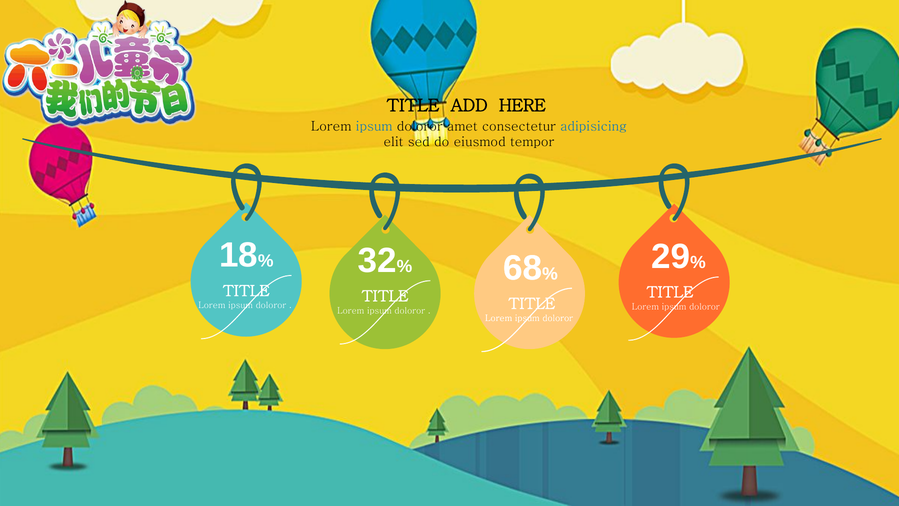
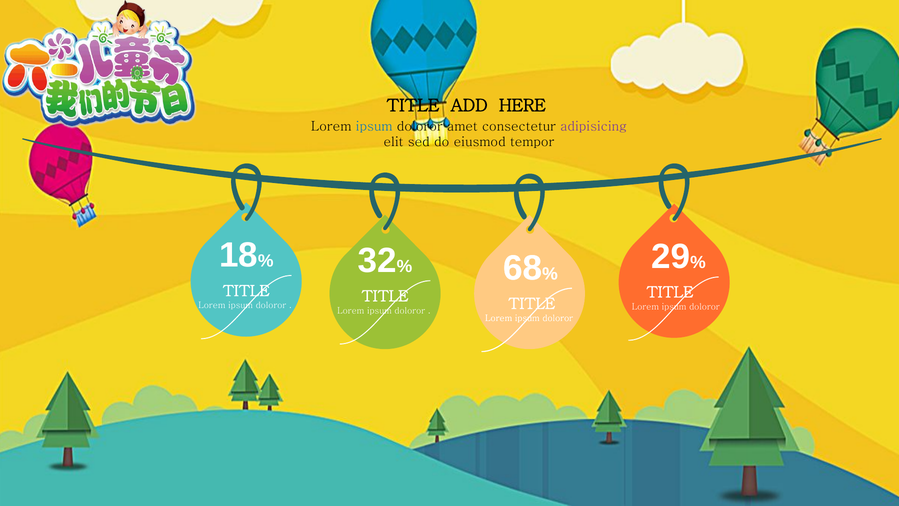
adipisicing colour: blue -> purple (594, 126)
